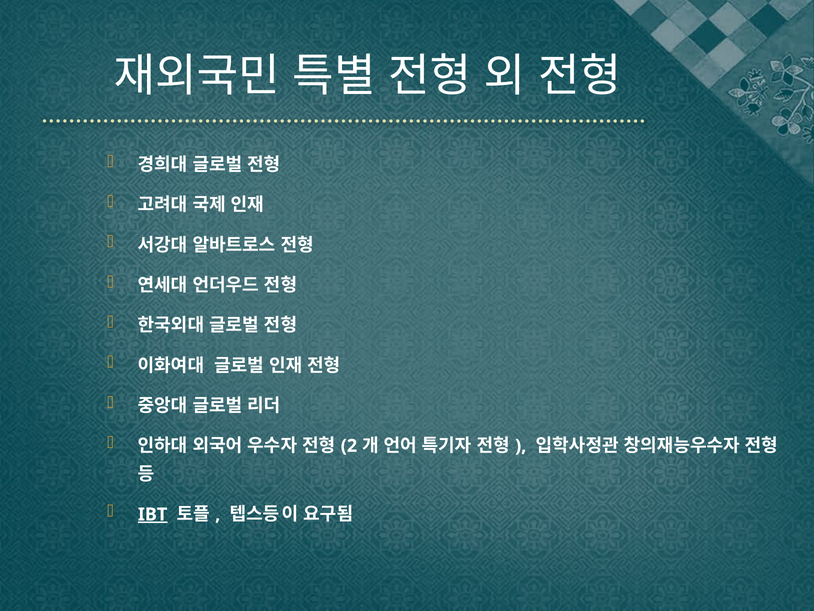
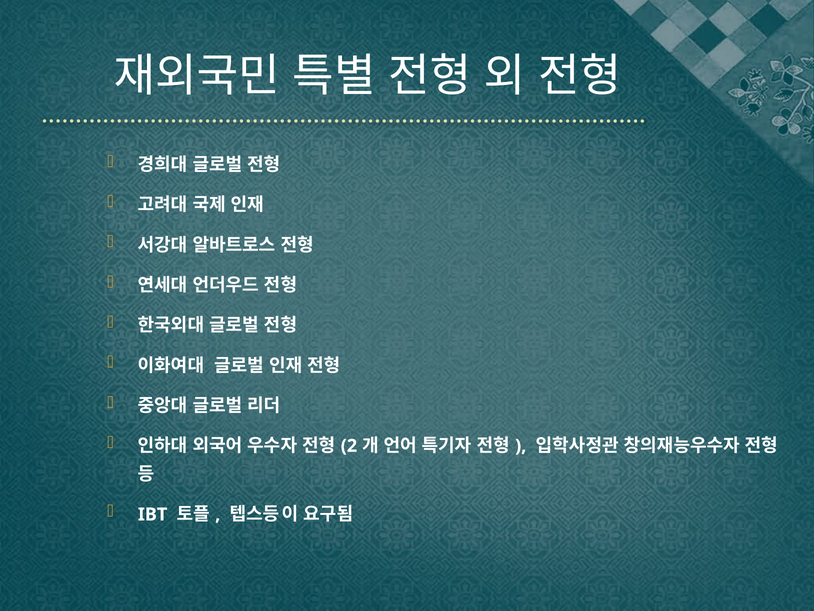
IBT underline: present -> none (153, 514)
